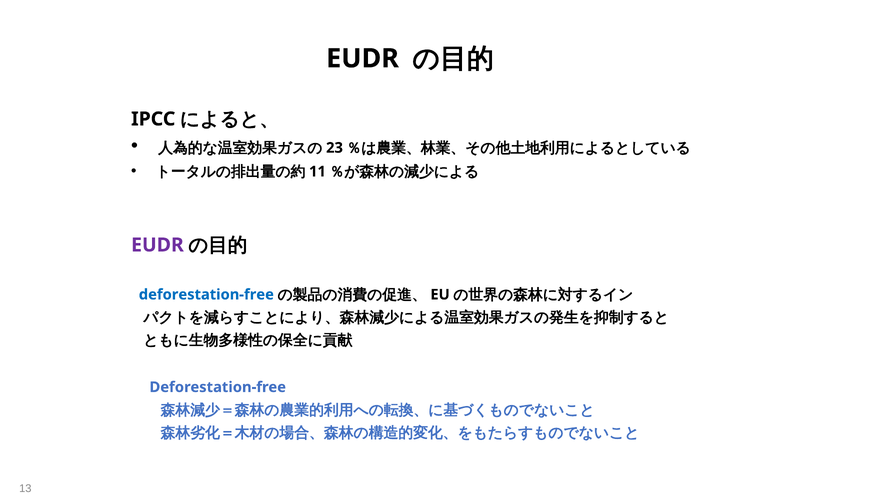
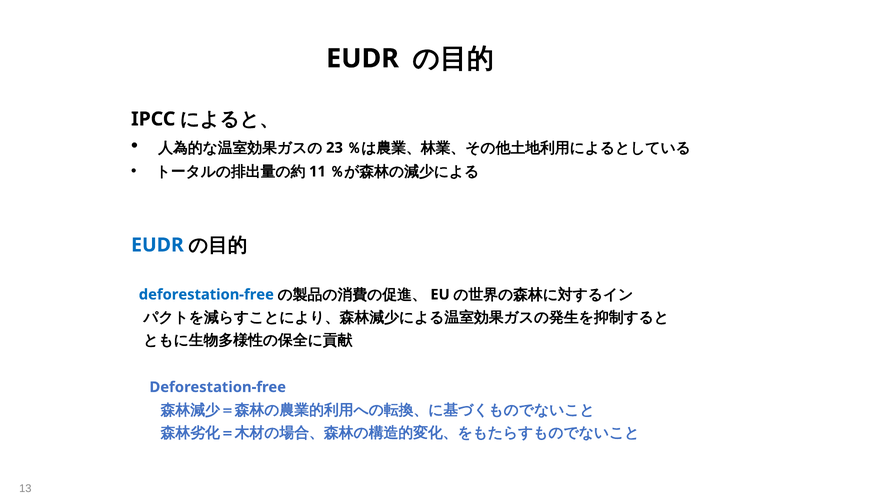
EUDR colour: purple -> blue (157, 245)
